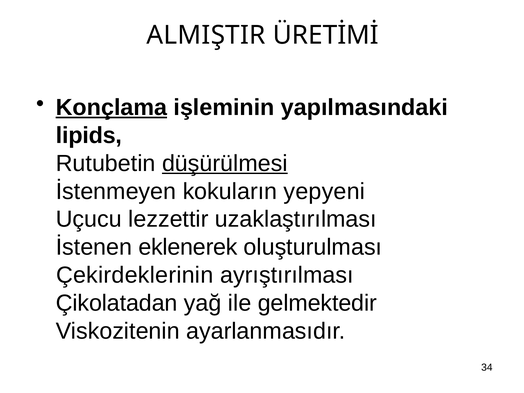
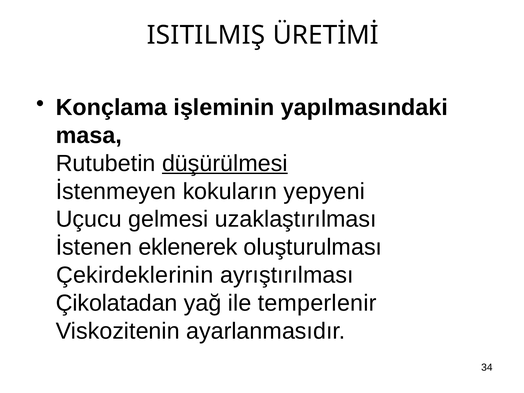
ALMIŞTIR: ALMIŞTIR -> ISITILMIŞ (206, 35)
Konçlama underline: present -> none (111, 107)
lipids: lipids -> masa (89, 135)
lezzettir: lezzettir -> gelmesi (168, 219)
gelmektedir: gelmektedir -> temperlenir (317, 303)
